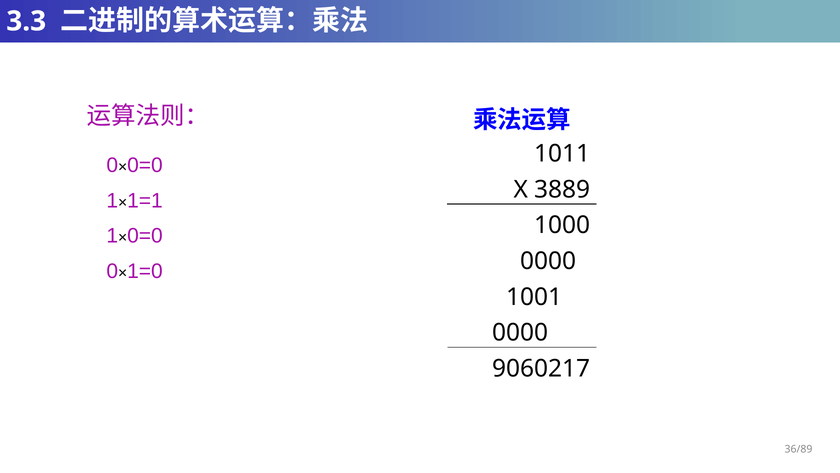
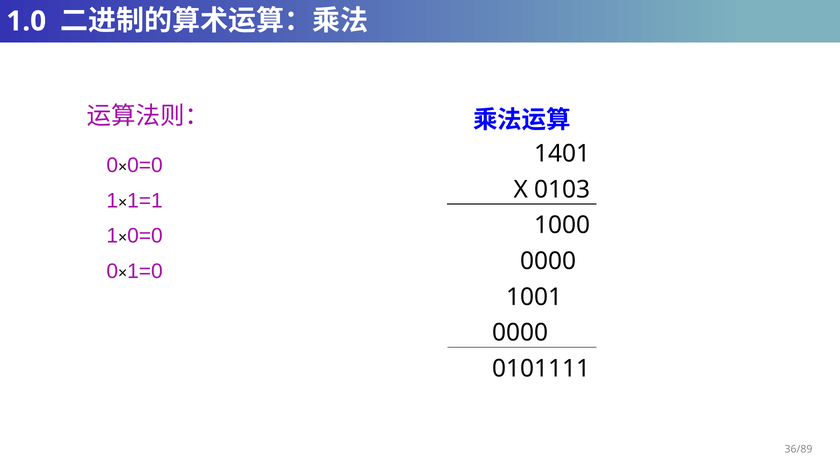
3.3: 3.3 -> 1.0 (26, 21)
1011: 1011 -> 1401 (562, 154)
3889: 3889 -> 0103 (562, 189)
9060217: 9060217 -> 0101111 (541, 368)
